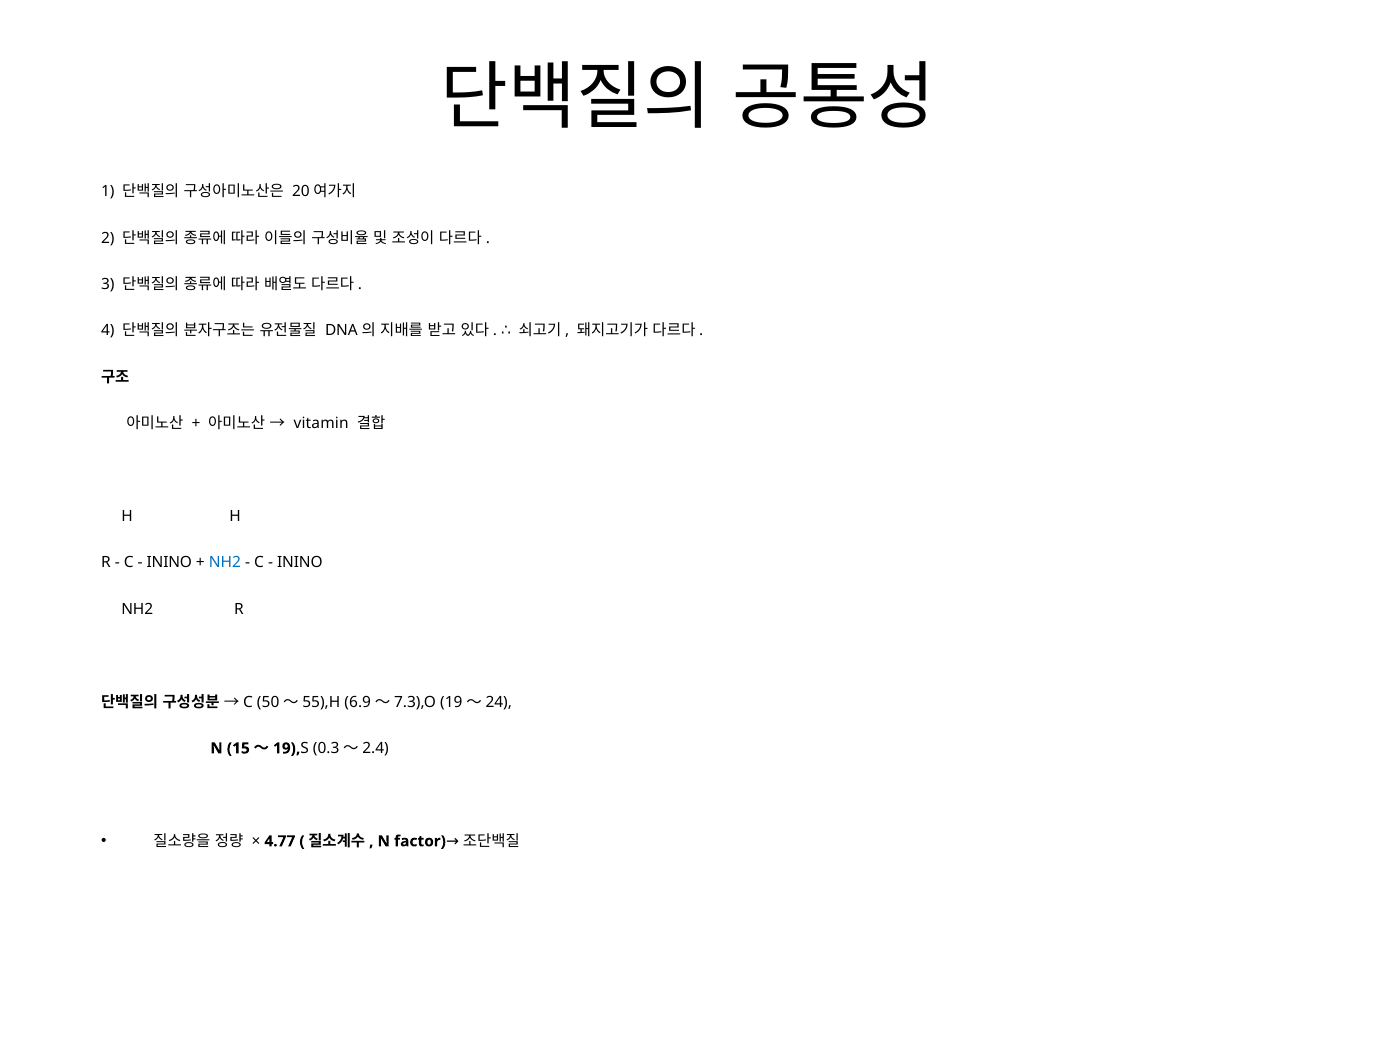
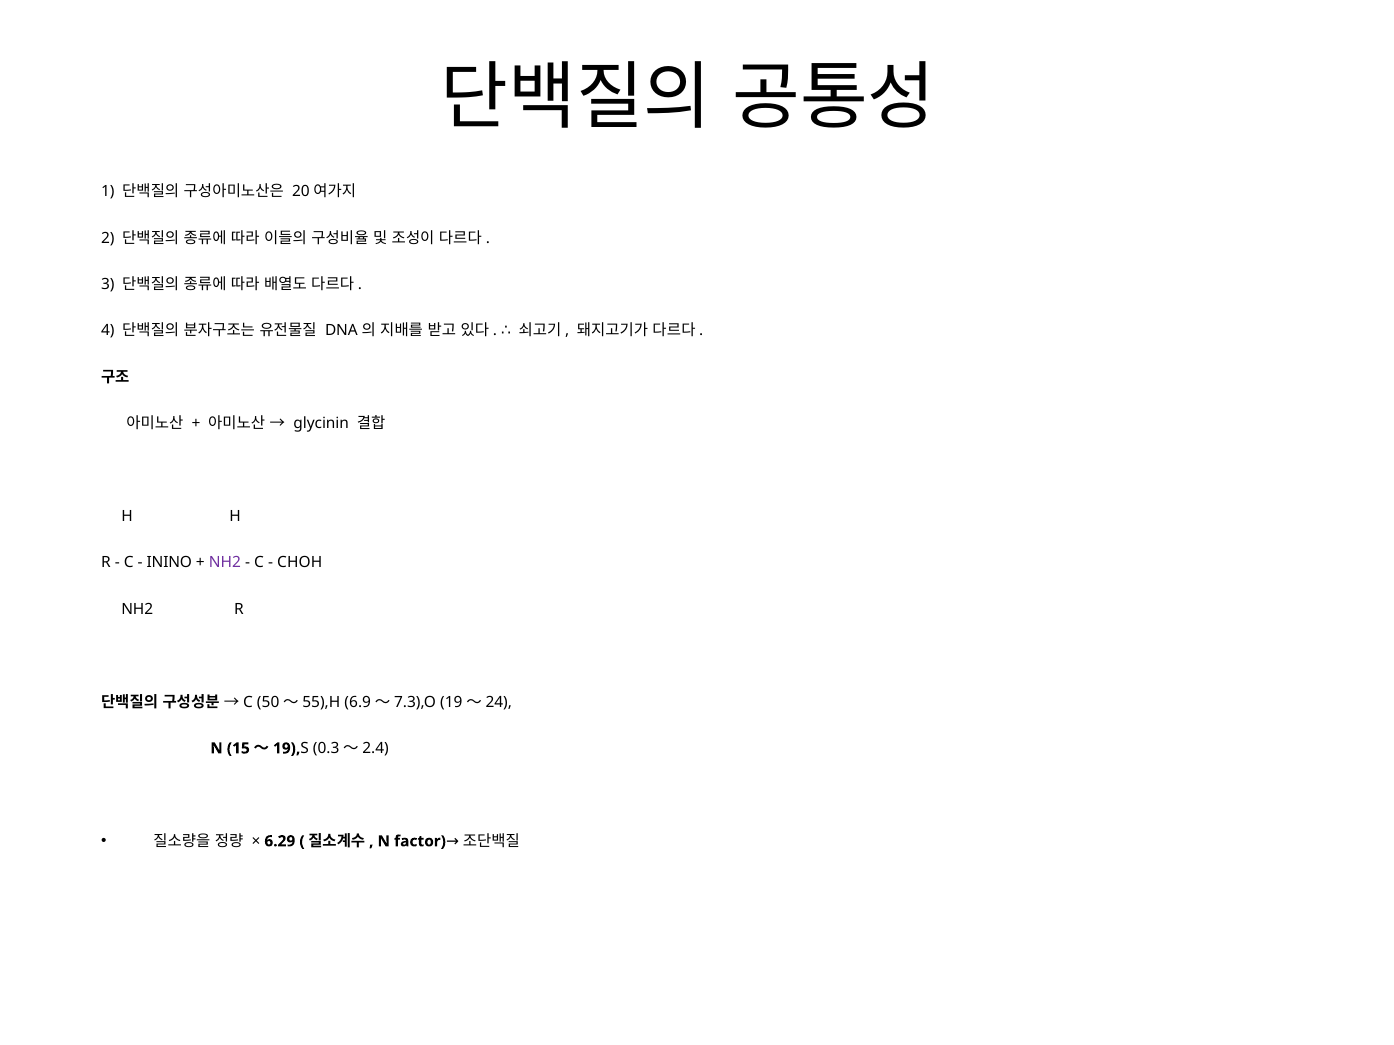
vitamin: vitamin -> glycinin (321, 424)
NH2 colour: blue -> purple (225, 563)
ININO: ININO -> CHOH (300, 563)
4.77: 4.77 -> 6.29 (280, 842)
